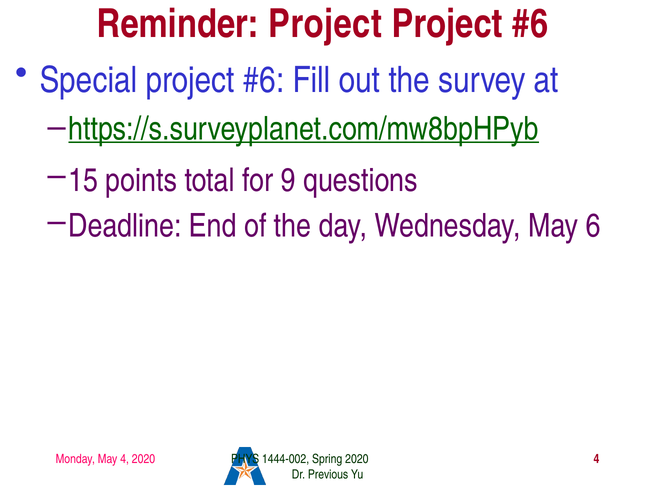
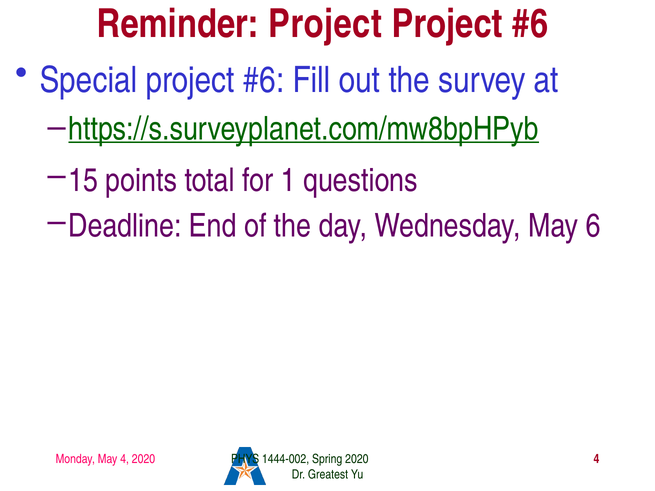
9: 9 -> 1 (288, 180)
Previous: Previous -> Greatest (328, 475)
